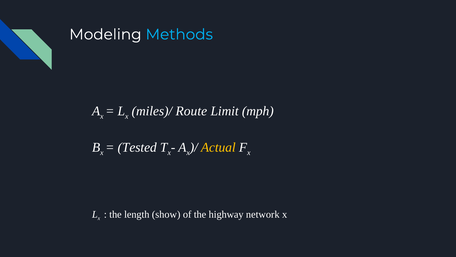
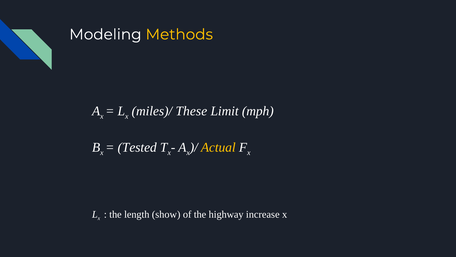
Methods colour: light blue -> yellow (179, 34)
Route: Route -> These (191, 111)
network: network -> increase (263, 214)
